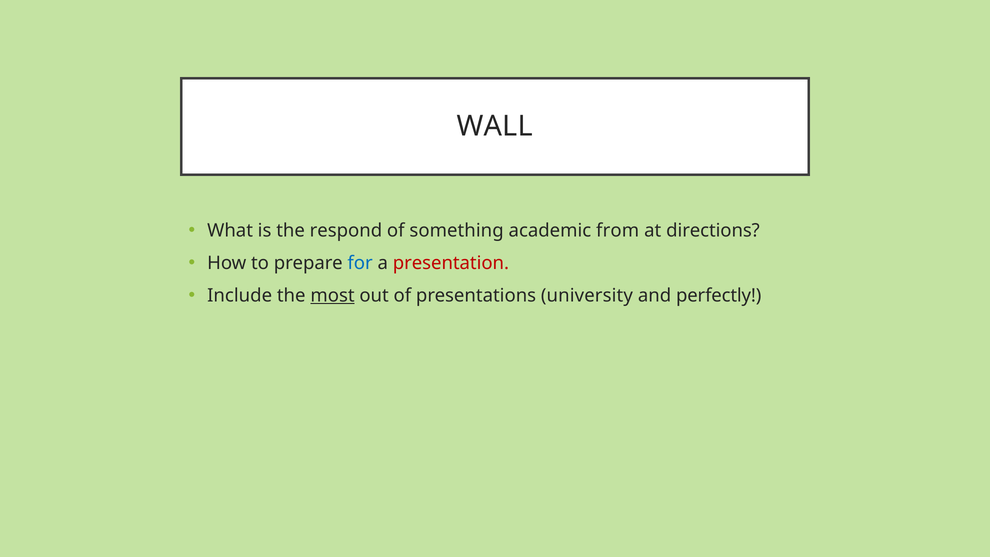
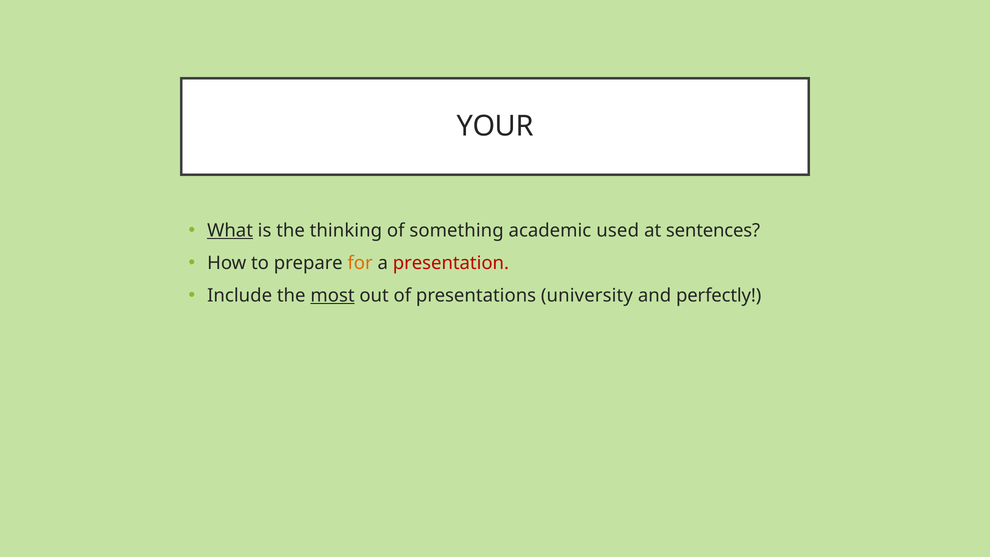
WALL: WALL -> YOUR (495, 126)
What underline: none -> present (230, 230)
respond: respond -> thinking (346, 230)
from: from -> used (618, 230)
directions: directions -> sentences (713, 230)
for colour: blue -> orange (360, 263)
